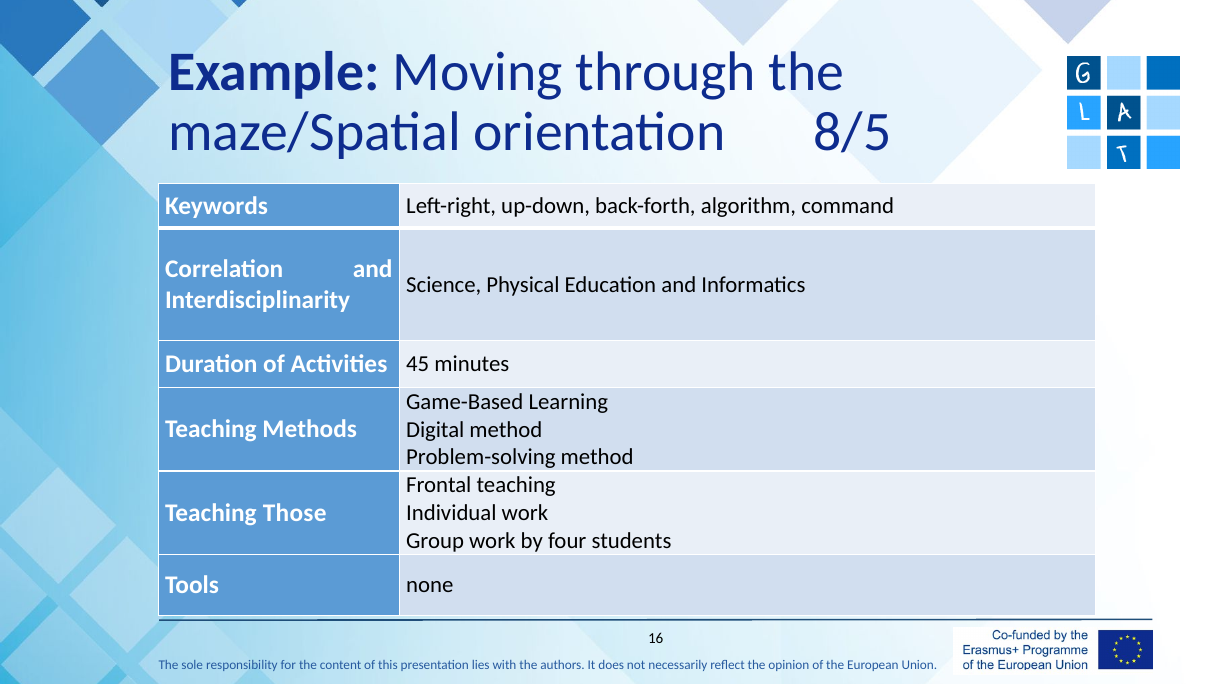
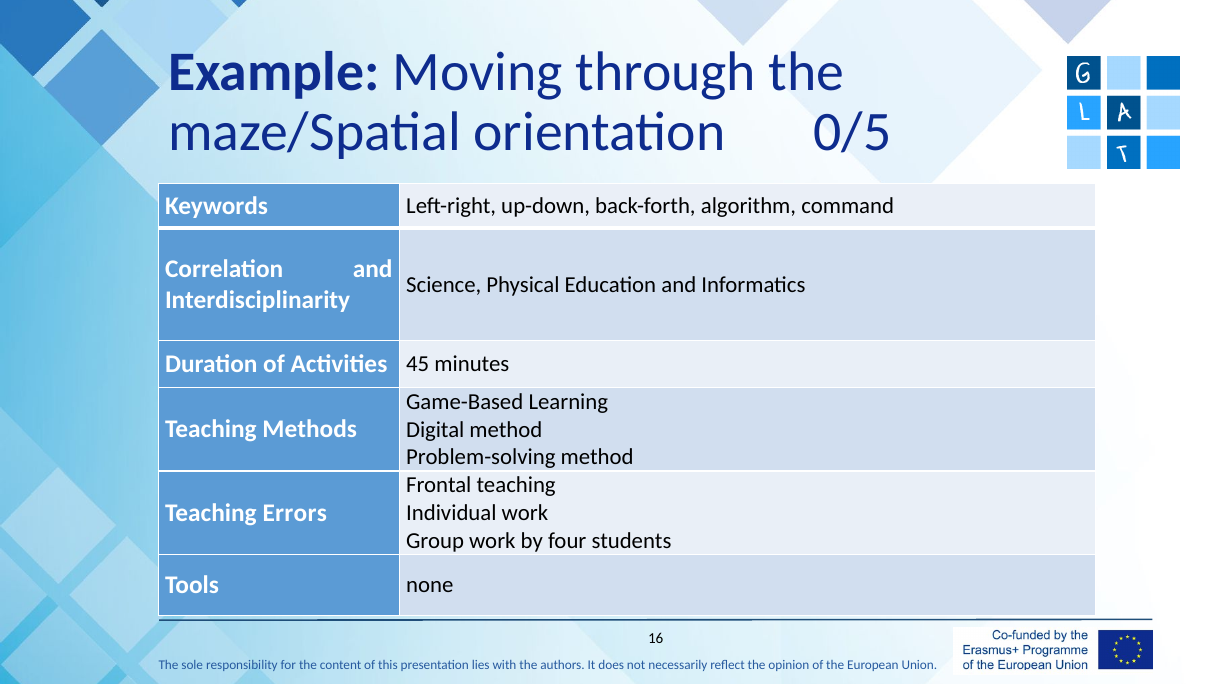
8/5: 8/5 -> 0/5 (853, 132)
Those: Those -> Errors (295, 513)
